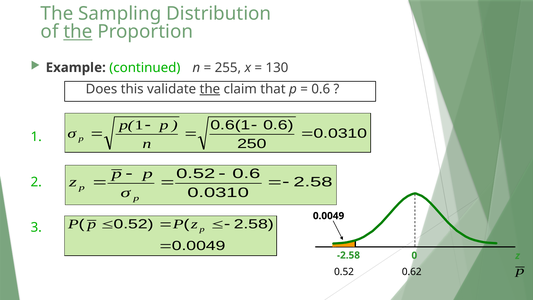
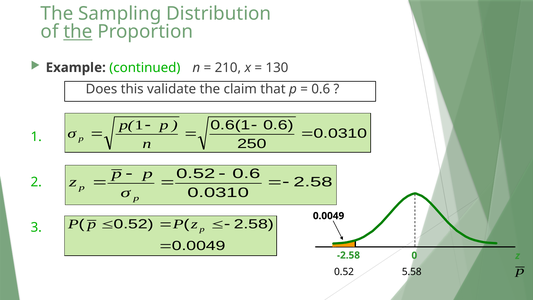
255: 255 -> 210 (228, 68)
the underline: present -> none (210, 89)
0.62: 0.62 -> 5.58 (412, 272)
